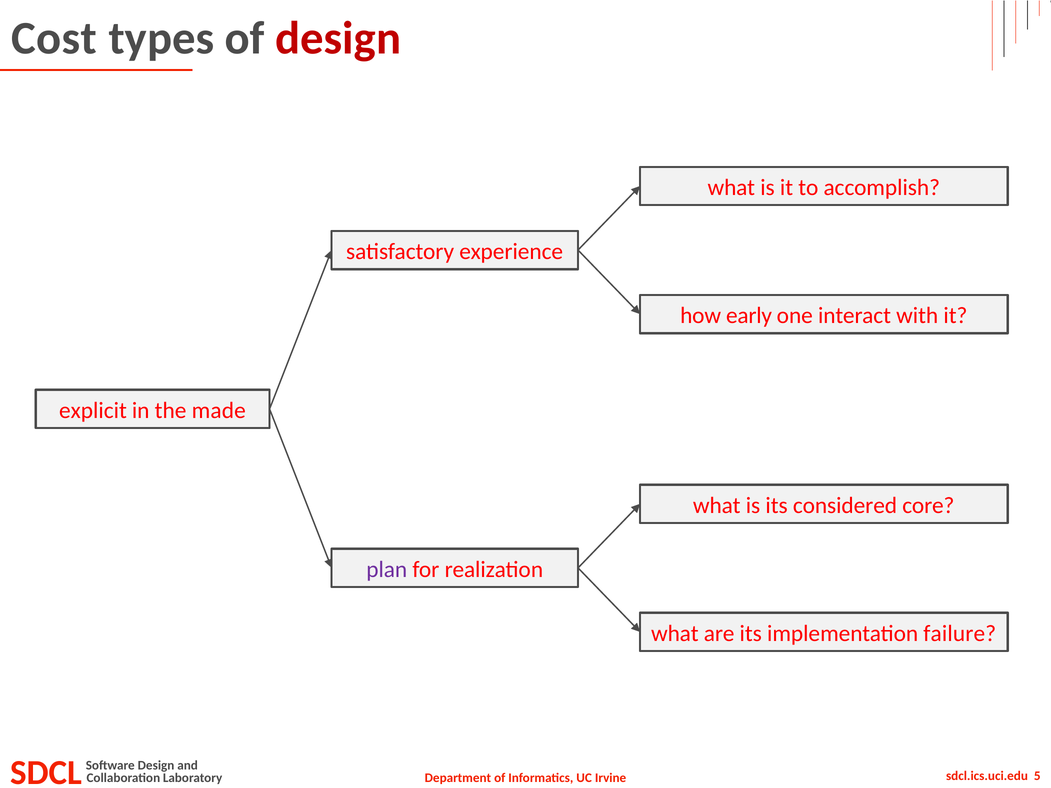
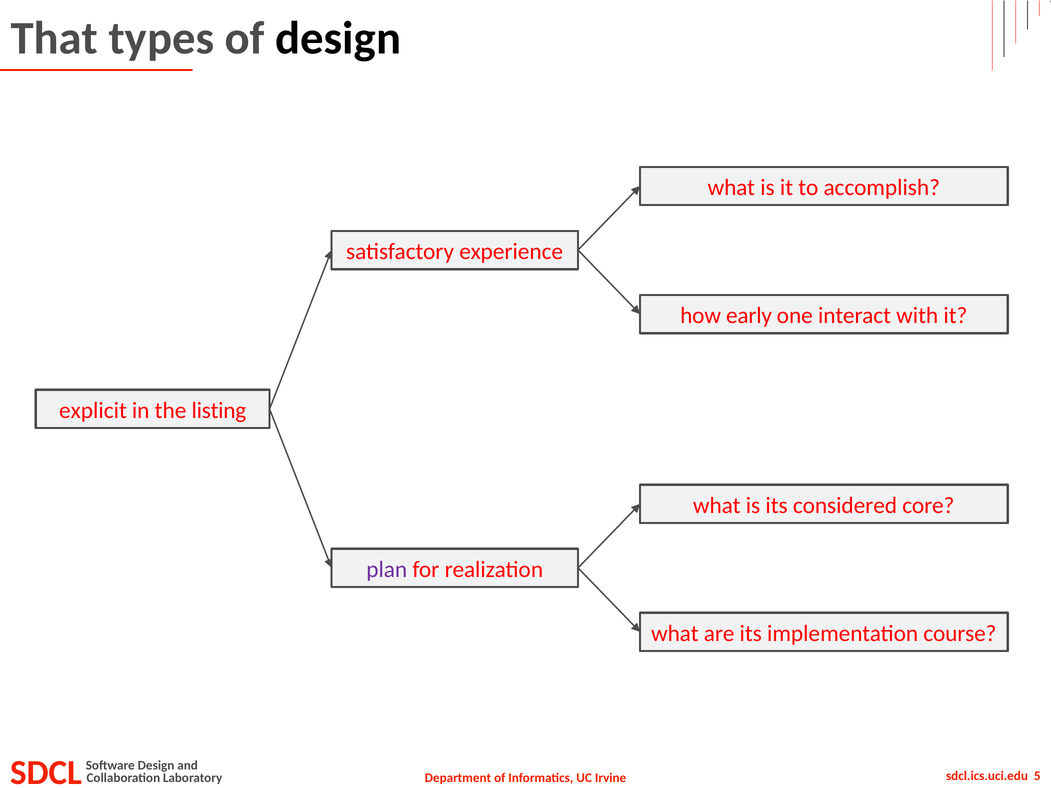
Cost: Cost -> That (54, 38)
design colour: red -> black (338, 38)
made: made -> listing (219, 411)
failure: failure -> course (960, 634)
